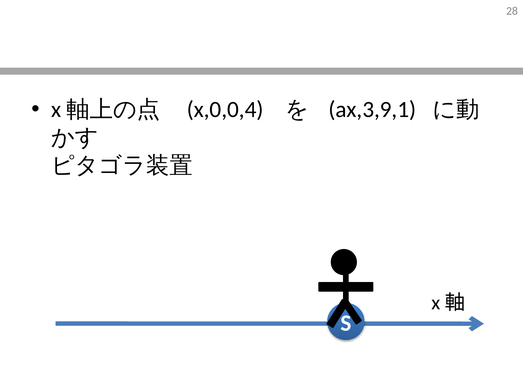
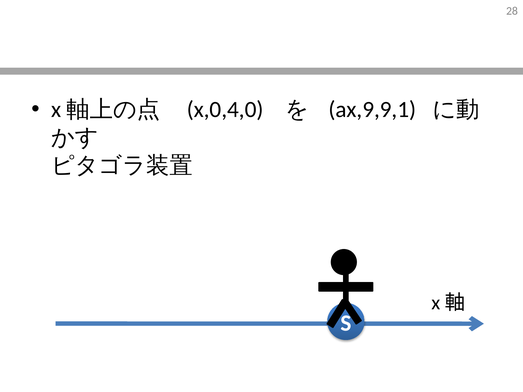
x,0,0,4: x,0,0,4 -> x,0,4,0 (225, 110)
ax,3,9,1: ax,3,9,1 -> ax,9,9,1 (372, 110)
